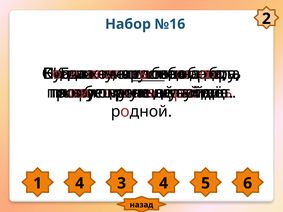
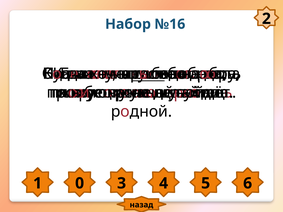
1 4: 4 -> 0 (80, 183)
